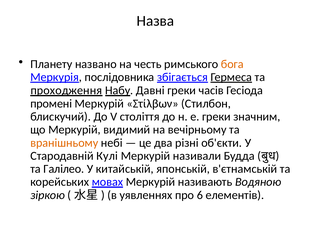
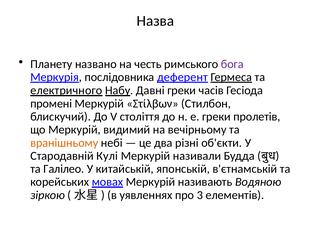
бога colour: orange -> purple (232, 64)
збігається: збігається -> деферент (182, 77)
проходження: проходження -> електричного (66, 90)
значним: значним -> пролетів (257, 117)
6: 6 -> 3 (200, 195)
